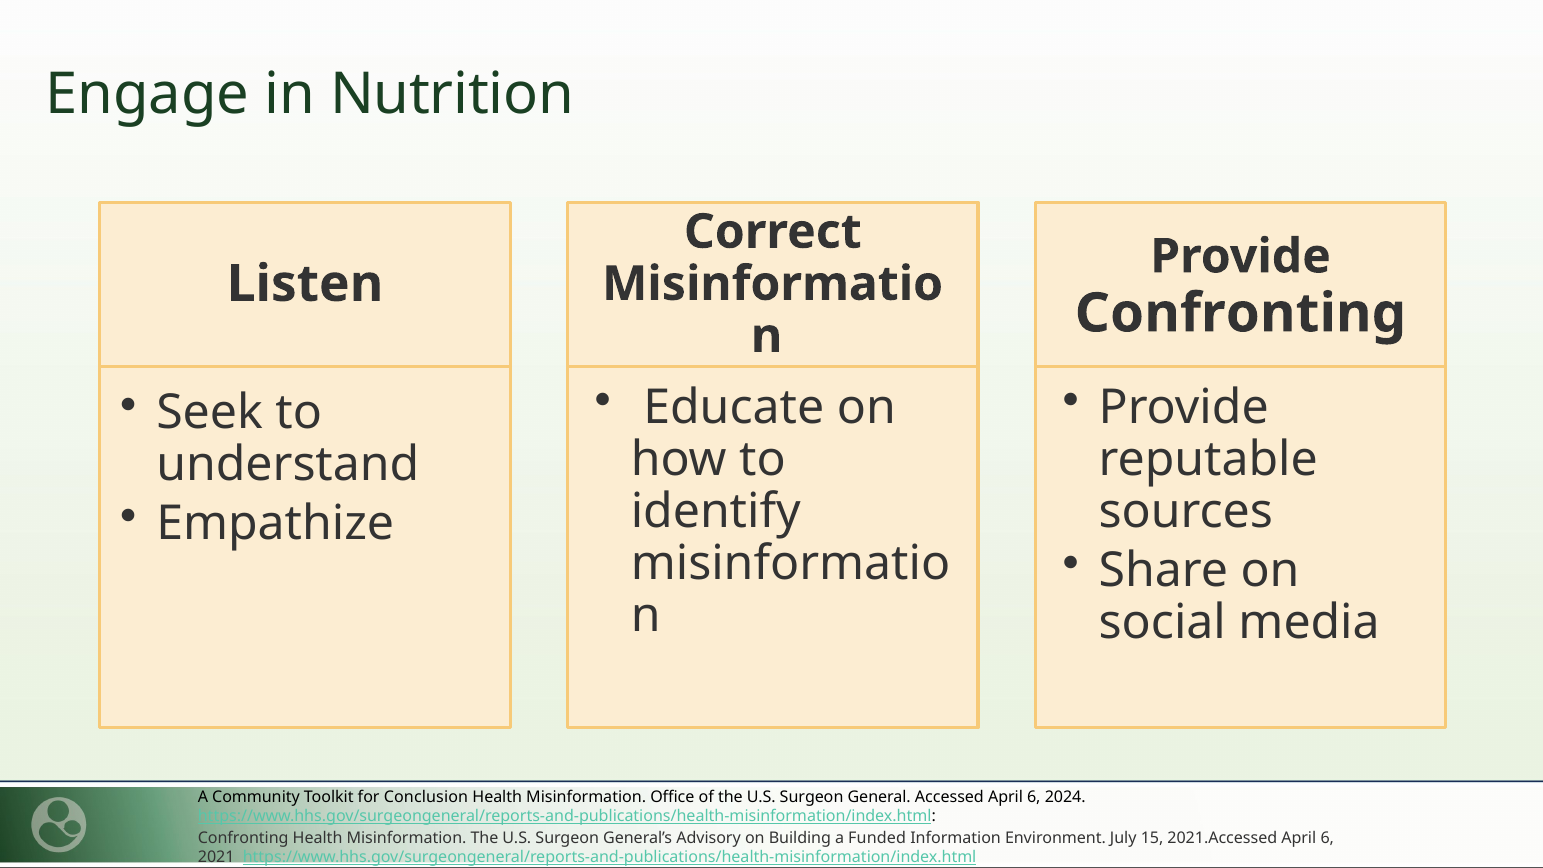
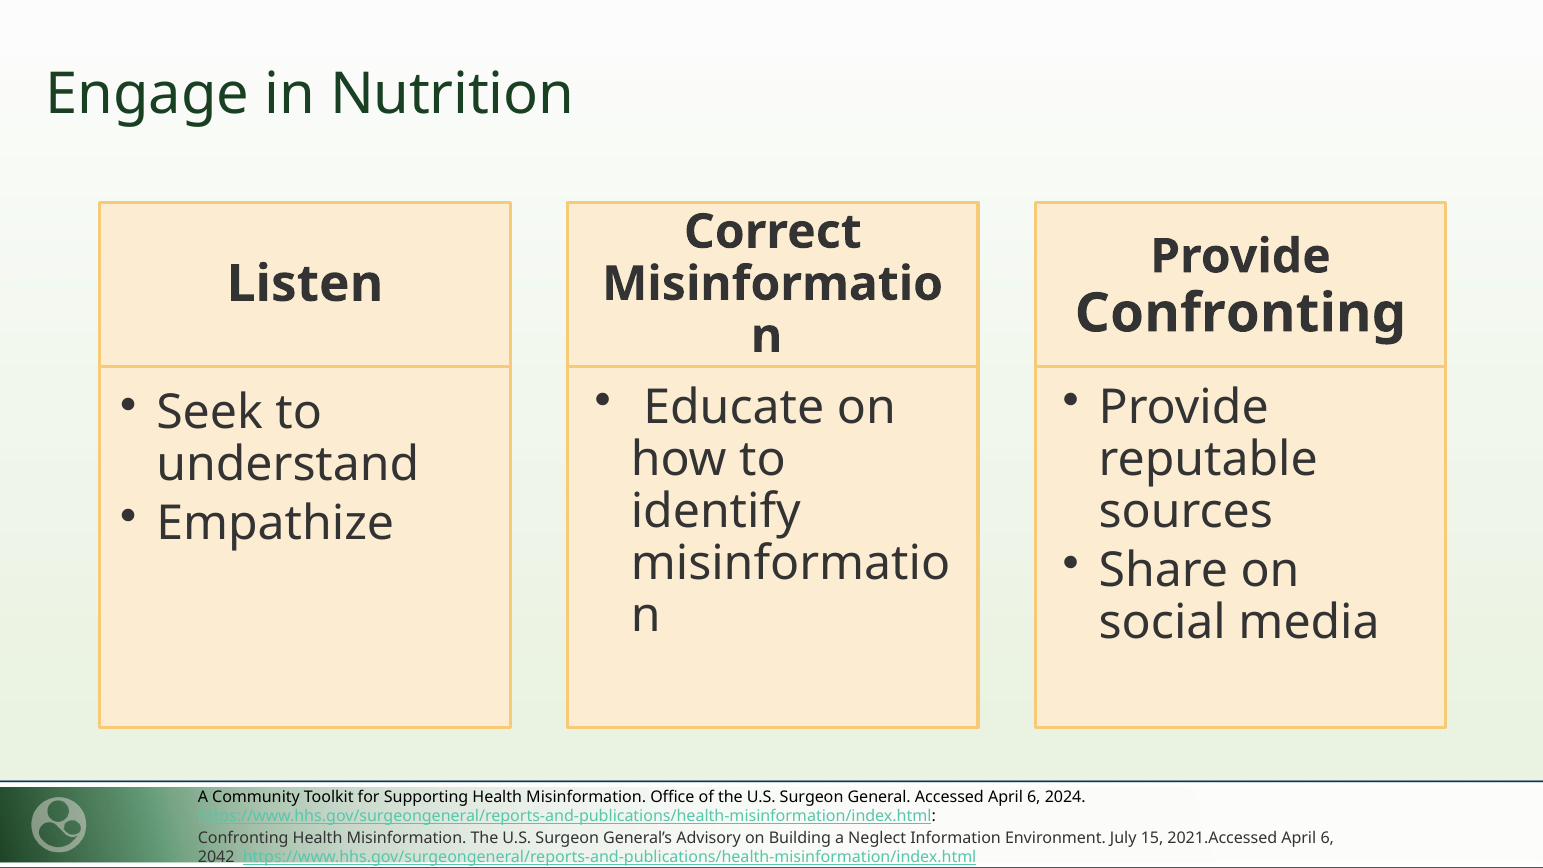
Conclusion: Conclusion -> Supporting (426, 797)
Funded: Funded -> Neglect (877, 838)
2021: 2021 -> 2042 (216, 857)
